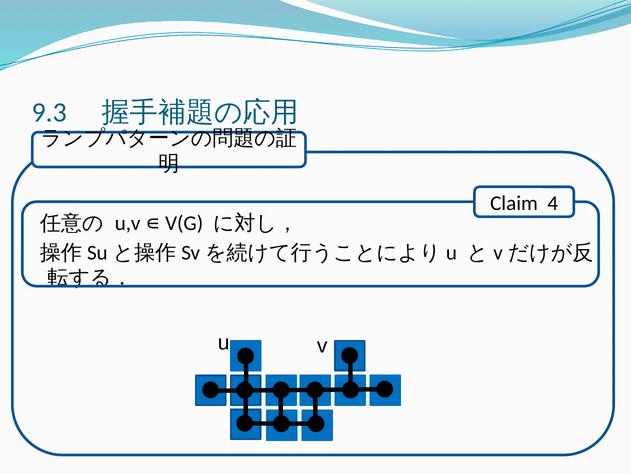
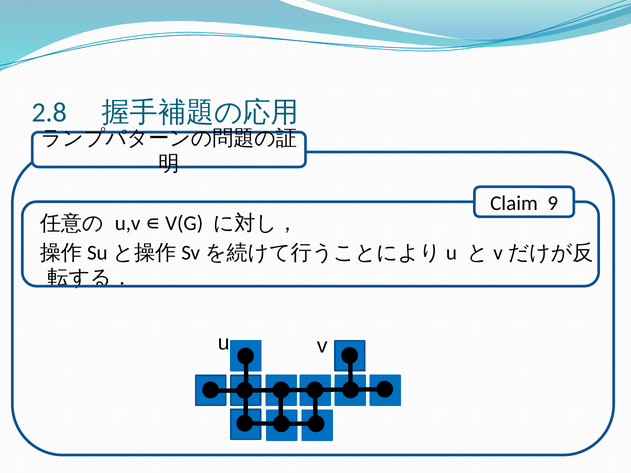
9.3: 9.3 -> 2.8 (49, 113)
4: 4 -> 9 (553, 203)
